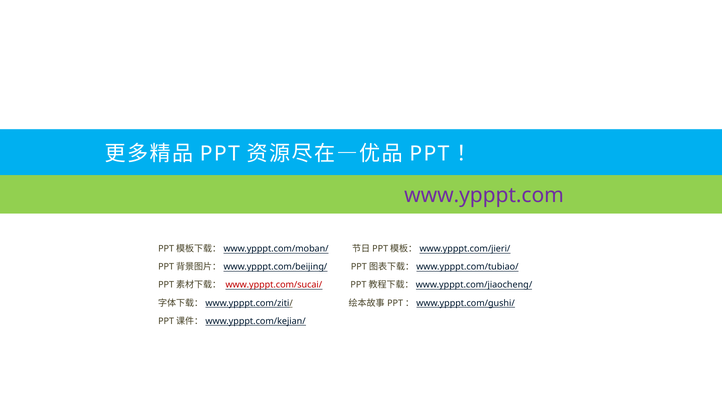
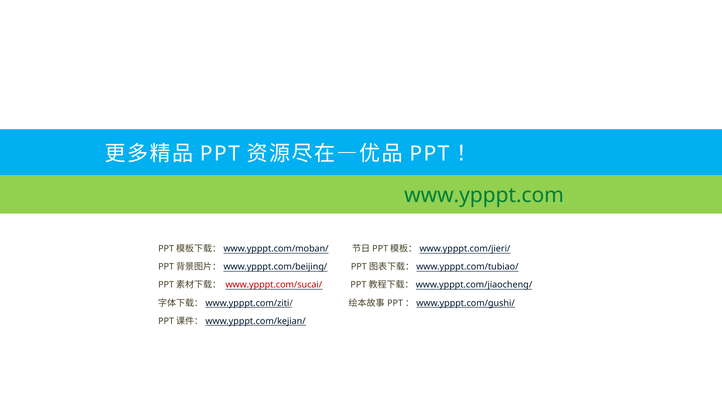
www.ypppt.com colour: purple -> green (484, 196)
